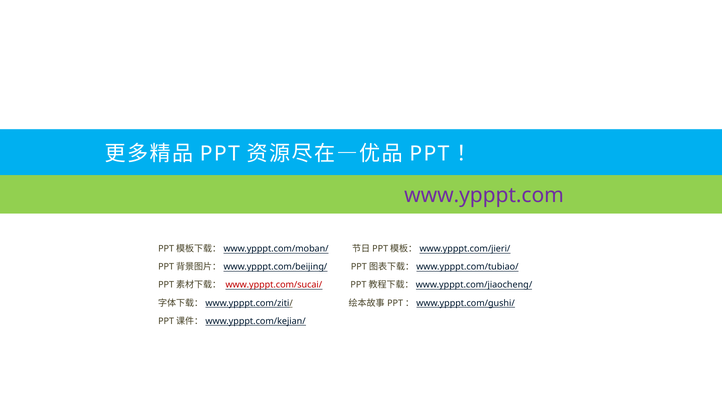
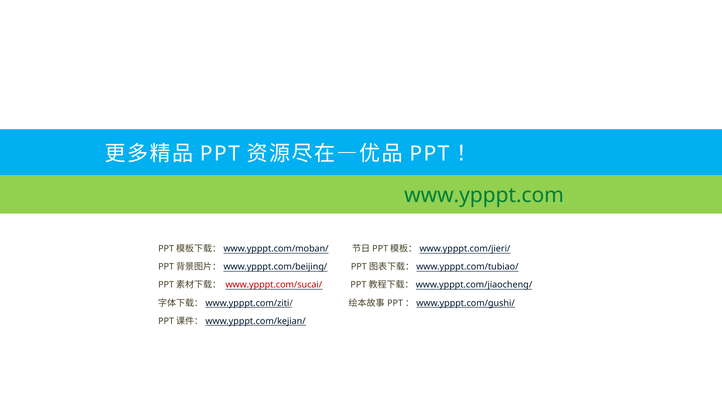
www.ypppt.com colour: purple -> green (484, 196)
